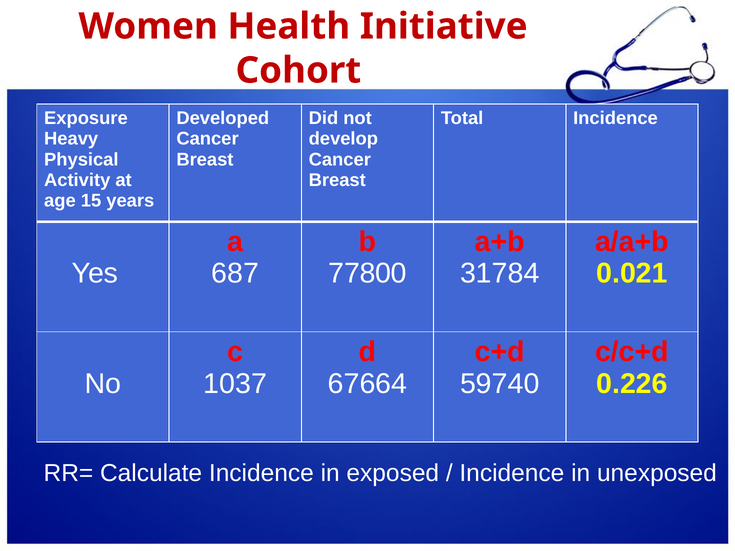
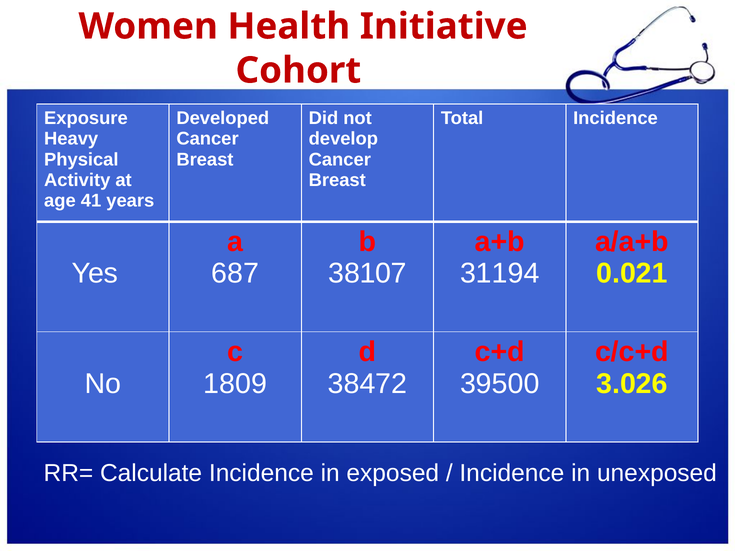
15: 15 -> 41 (91, 201)
77800: 77800 -> 38107 (368, 274)
31784: 31784 -> 31194 (500, 274)
1037: 1037 -> 1809 (235, 384)
67664: 67664 -> 38472 (368, 384)
59740: 59740 -> 39500 (500, 384)
0.226: 0.226 -> 3.026 (632, 384)
